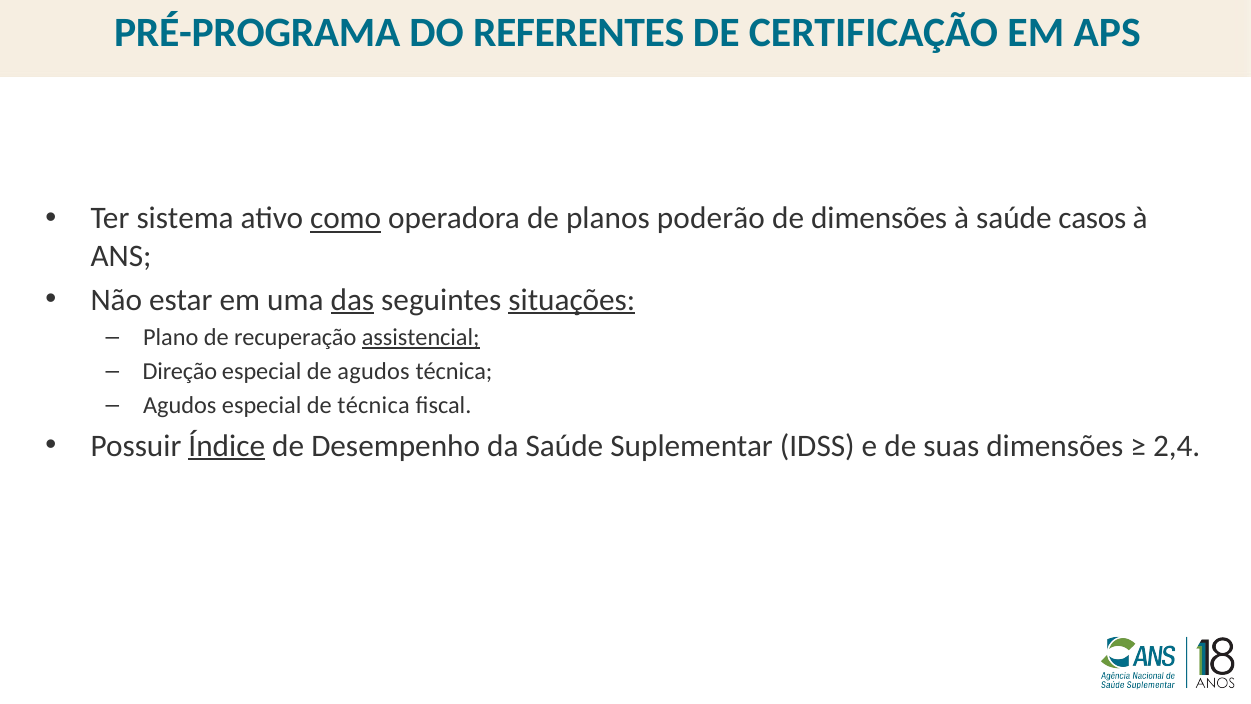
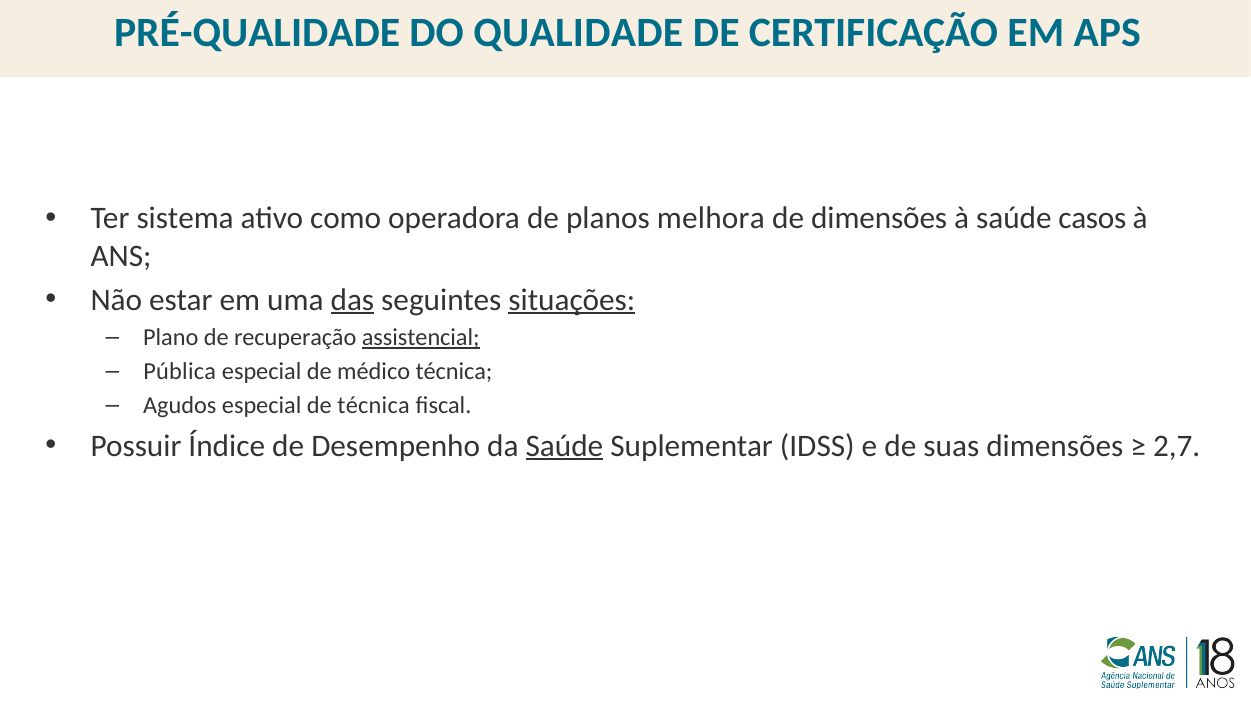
PRÉ-PROGRAMA: PRÉ-PROGRAMA -> PRÉ-QUALIDADE (257, 33)
REFERENTES: REFERENTES -> QUALIDADE (578, 33)
como underline: present -> none (346, 218)
poderão: poderão -> melhora (711, 218)
Direção: Direção -> Pública (180, 371)
de agudos: agudos -> médico (374, 371)
Índice underline: present -> none (227, 446)
Saúde underline: none -> present (564, 446)
2,4: 2,4 -> 2,7 (1177, 446)
